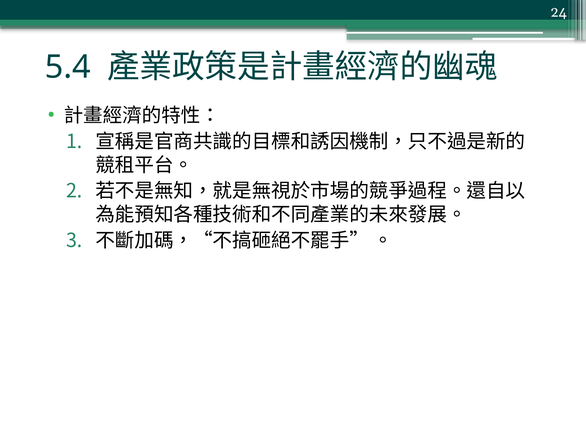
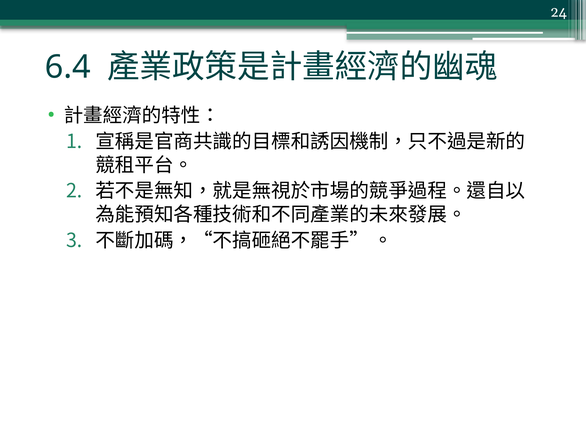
5.4: 5.4 -> 6.4 (68, 67)
